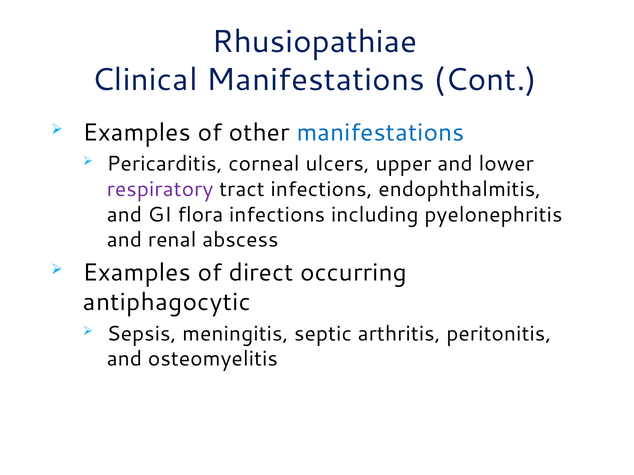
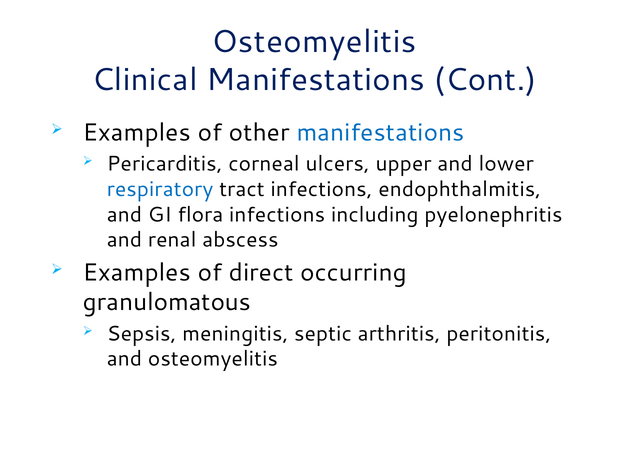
Rhusiopathiae: Rhusiopathiae -> Osteomyelitis (314, 42)
respiratory colour: purple -> blue (160, 189)
antiphagocytic: antiphagocytic -> granulomatous (167, 302)
